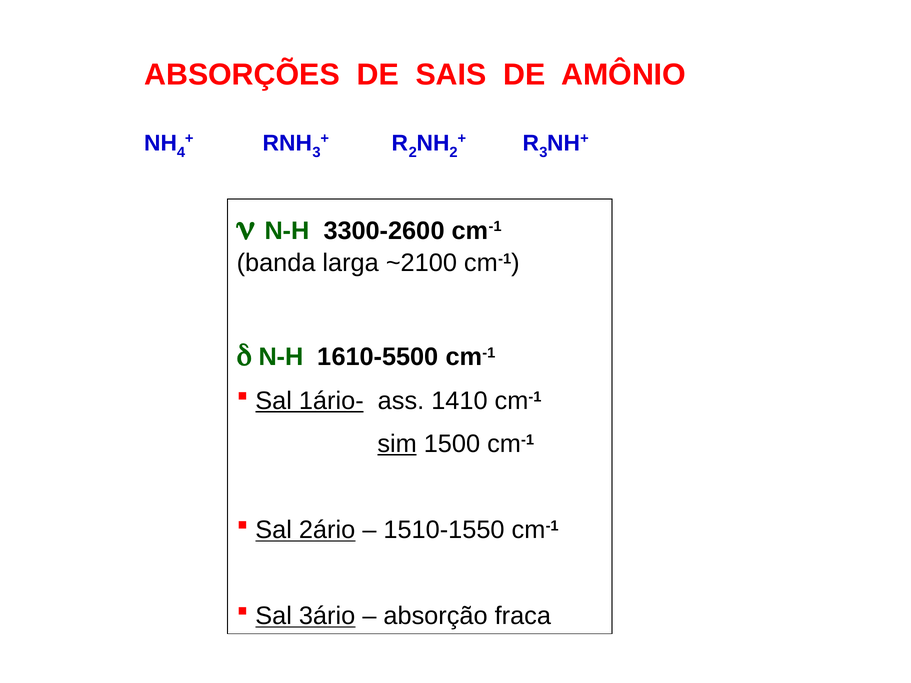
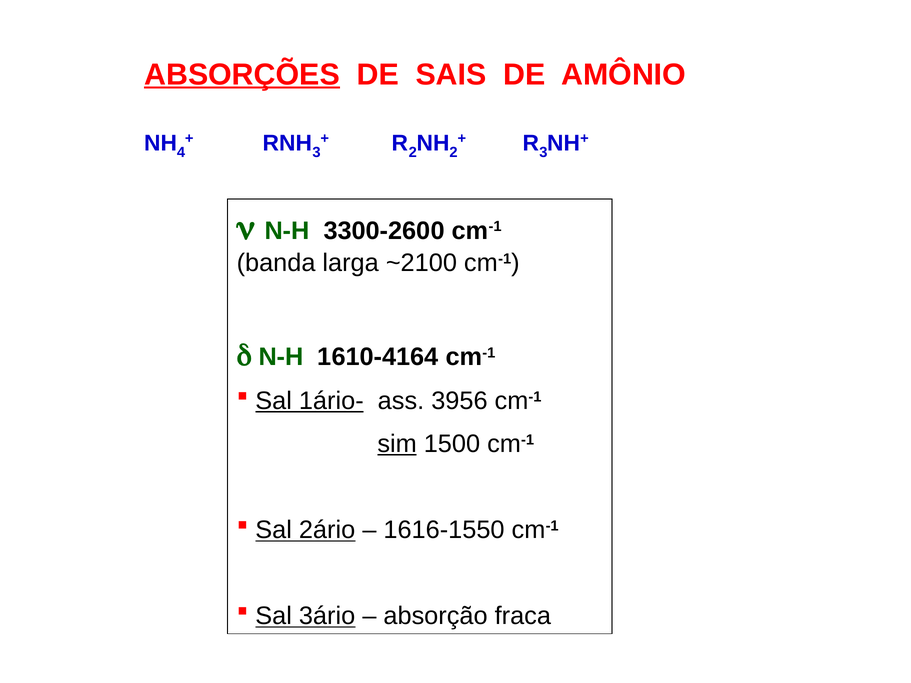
ABSORÇÕES underline: none -> present (242, 75)
1610-5500: 1610-5500 -> 1610-4164 (378, 357)
1410: 1410 -> 3956 (459, 401)
1510-1550: 1510-1550 -> 1616-1550 (444, 530)
